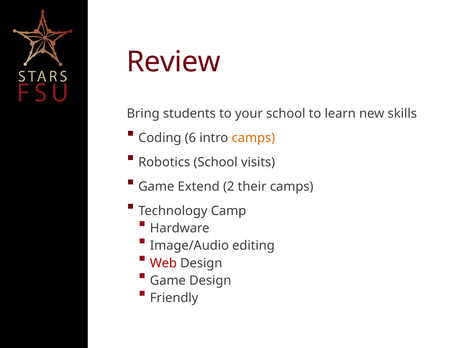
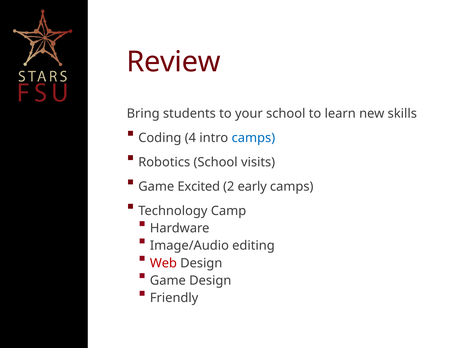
6: 6 -> 4 (190, 138)
camps colour: orange -> blue (253, 138)
Extend: Extend -> Excited (199, 187)
their: their -> early (252, 187)
